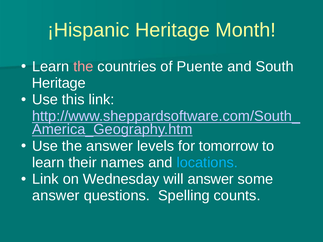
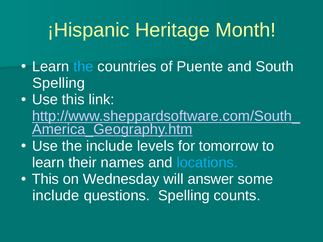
the colour: pink -> light blue (83, 67)
Heritage: Heritage -> Spelling (59, 83)
the answer: answer -> include (110, 146)
Link: Link -> This (45, 179)
answer: answer -> include (56, 196)
